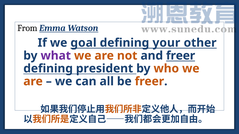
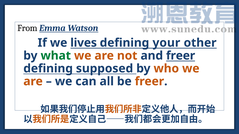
goal: goal -> lives (84, 43)
what colour: purple -> green (56, 56)
president: president -> supposed (105, 69)
